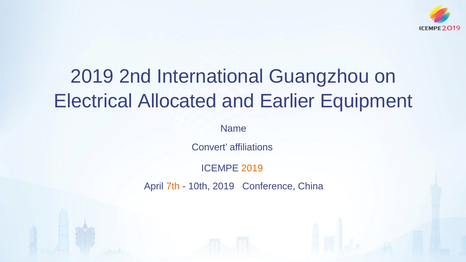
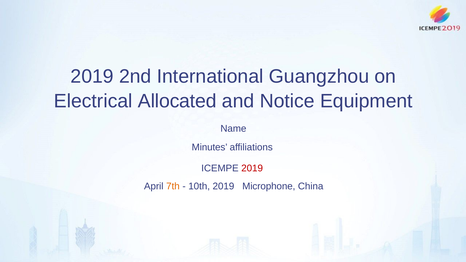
Earlier: Earlier -> Notice (287, 101)
Convert: Convert -> Minutes (210, 147)
2019 colour: orange -> red (252, 168)
Conference: Conference -> Microphone (269, 186)
